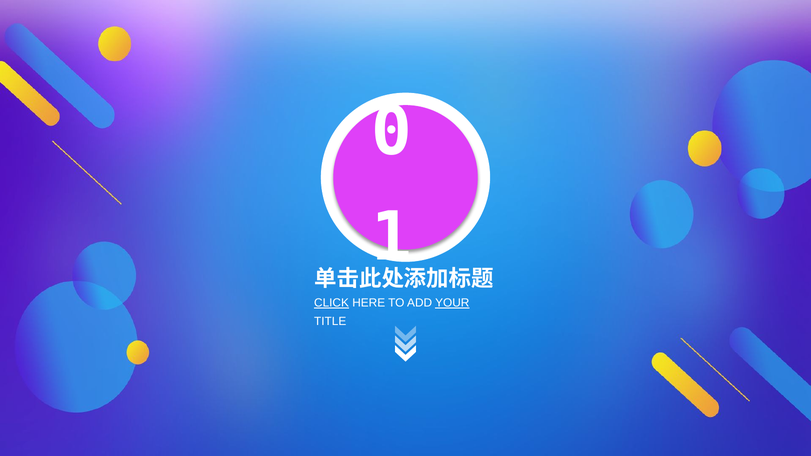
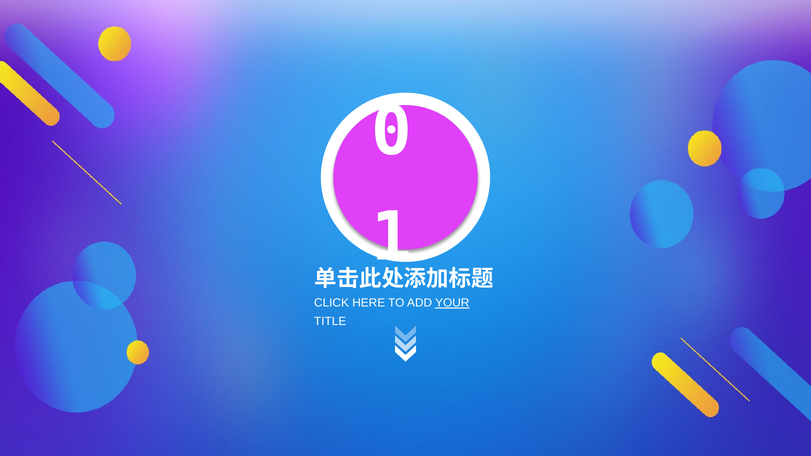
CLICK underline: present -> none (331, 303)
